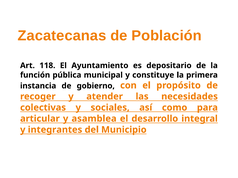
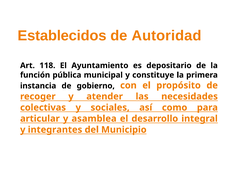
Zacatecanas: Zacatecanas -> Establecidos (62, 36)
Población: Población -> Autoridad (167, 36)
